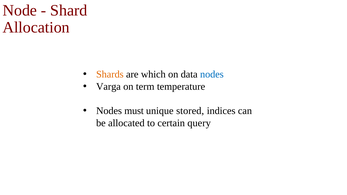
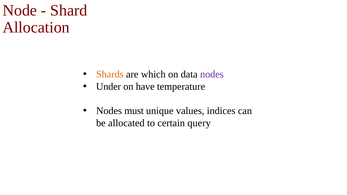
nodes colour: blue -> purple (212, 74)
Varga: Varga -> Under (109, 87)
term: term -> have (145, 87)
stored: stored -> values (190, 111)
